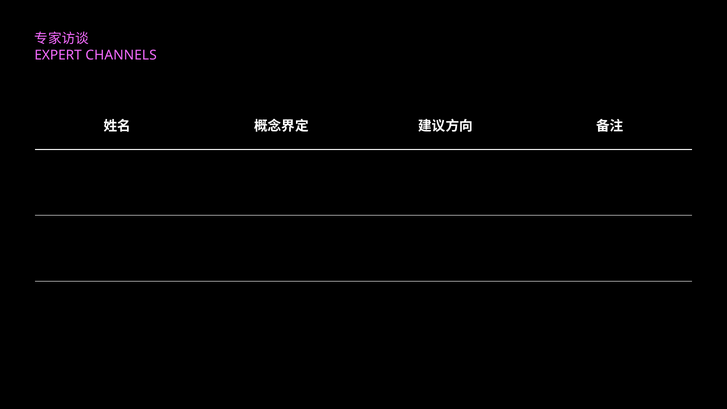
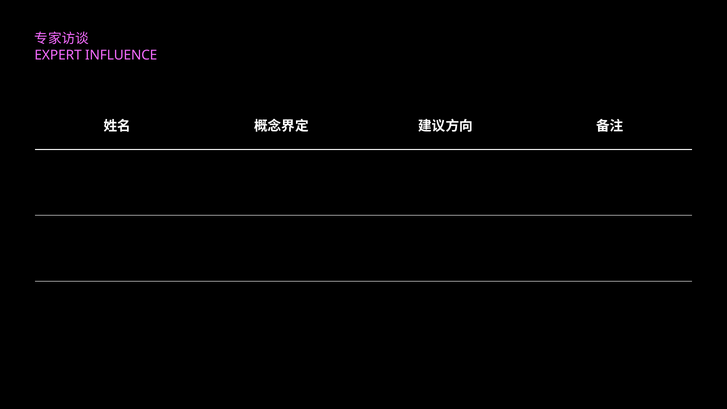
CHANNELS: CHANNELS -> INFLUENCE (121, 55)
